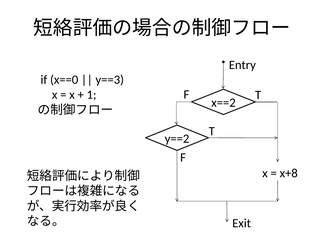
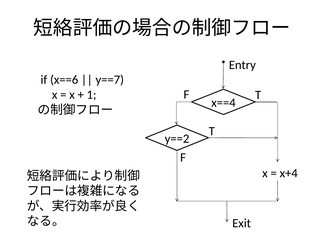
x==0: x==0 -> x==6 (64, 80)
y==3: y==3 -> y==7 (110, 80)
x==2: x==2 -> x==4 (223, 103)
x+8: x+8 -> x+4 (289, 173)
